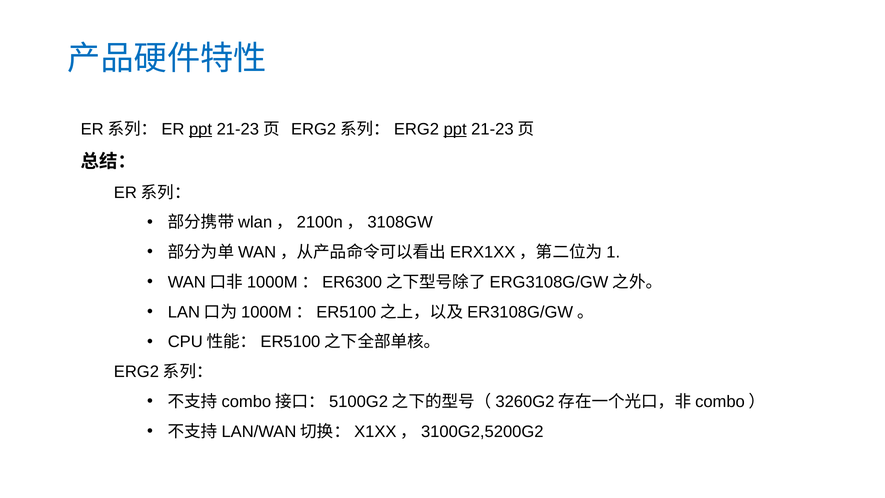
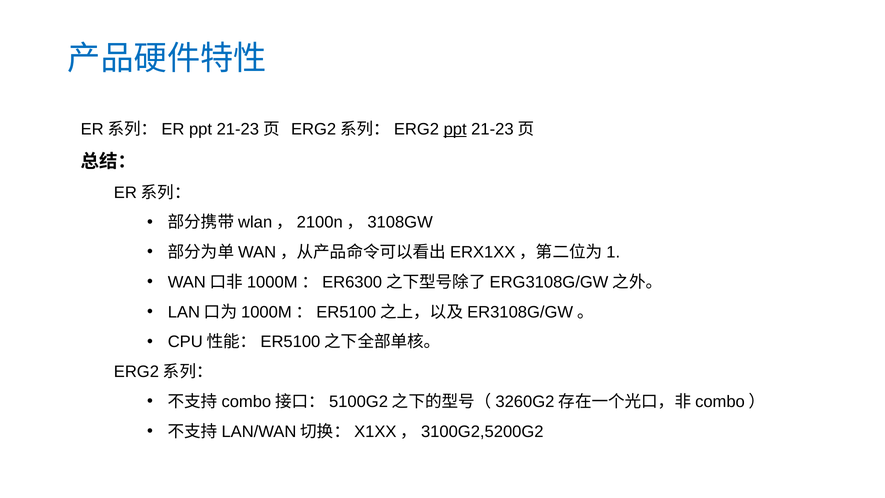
ppt underline: present -> none (201, 129)
